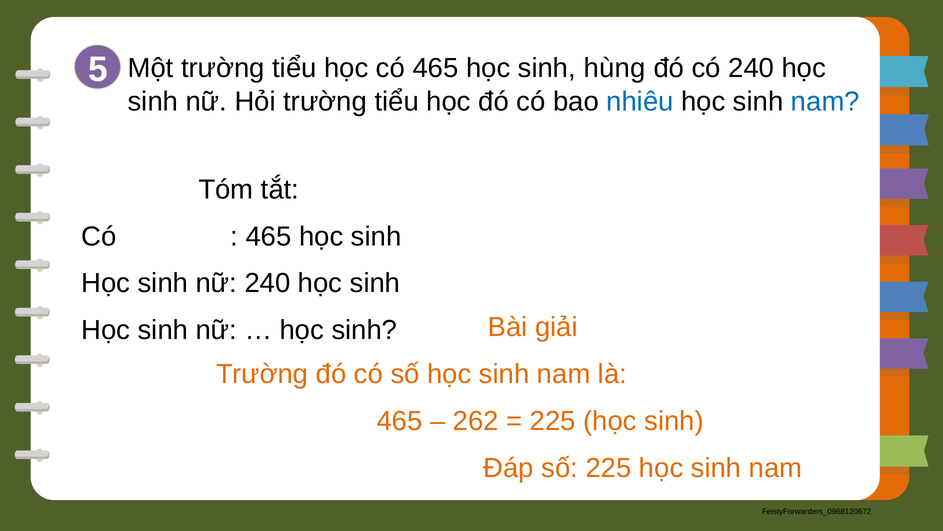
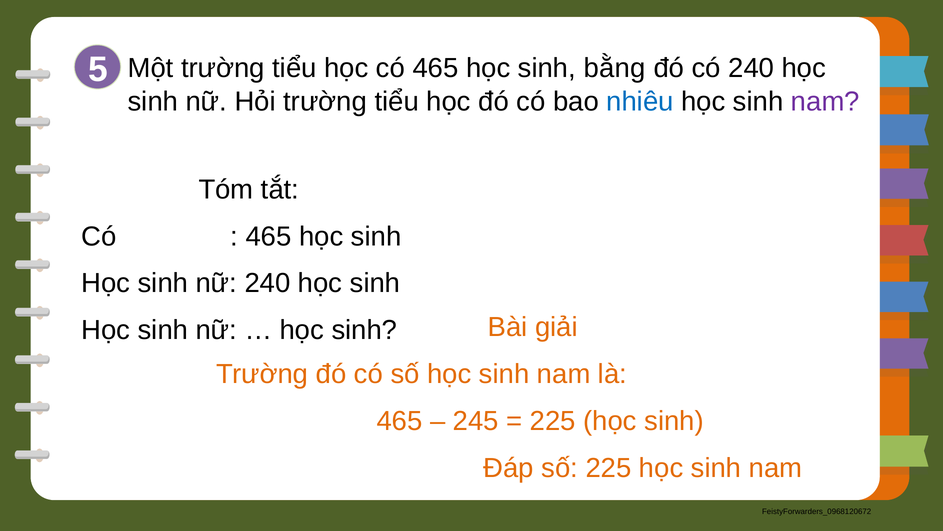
hùng: hùng -> bằng (615, 68)
nam colour: blue -> purple (825, 101)
262: 262 -> 245 (476, 421)
